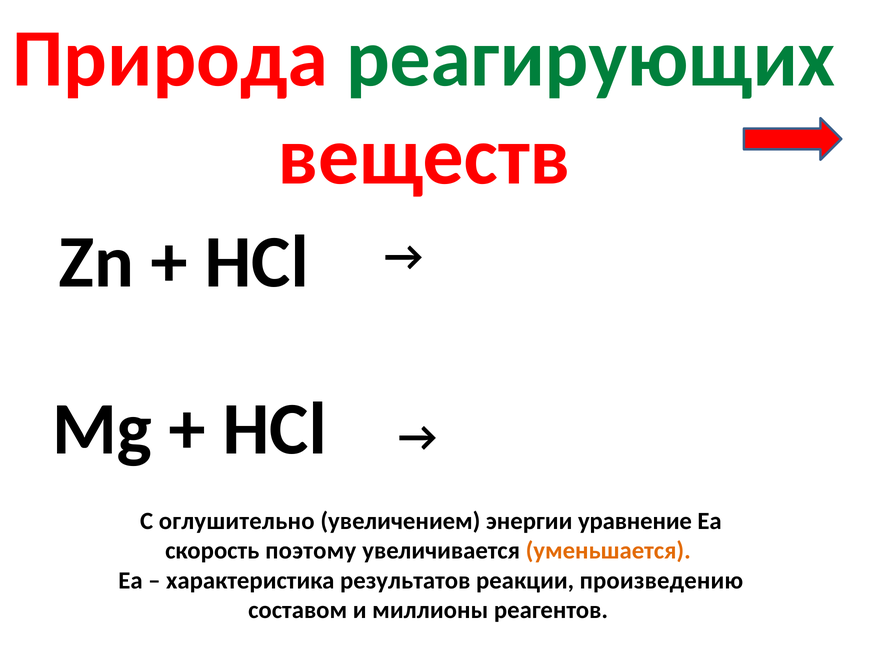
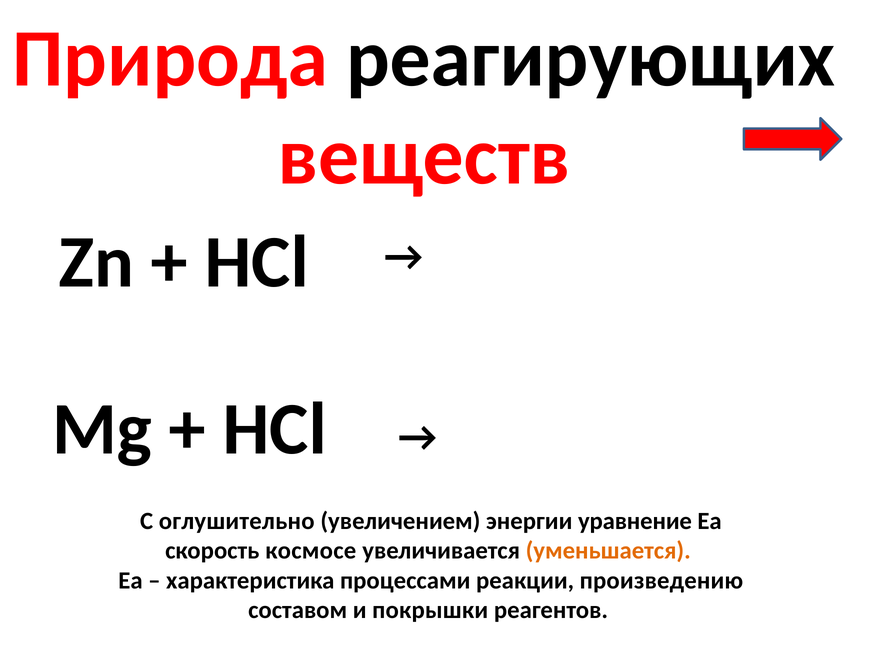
реагирующих colour: green -> black (591, 59)
поэтому: поэтому -> космосе (311, 551)
результатов: результатов -> процессами (405, 581)
миллионы: миллионы -> покрышки (430, 611)
